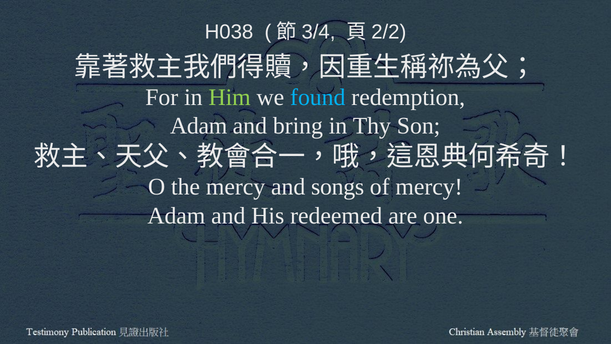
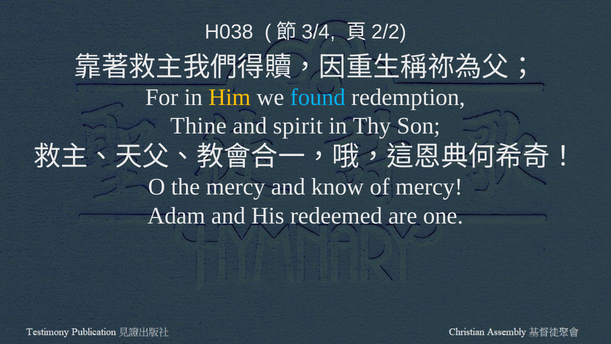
Him colour: light green -> yellow (230, 97)
Adam: Adam -> Thine (198, 126)
bring: bring -> spirit (298, 126)
songs: songs -> know (338, 187)
